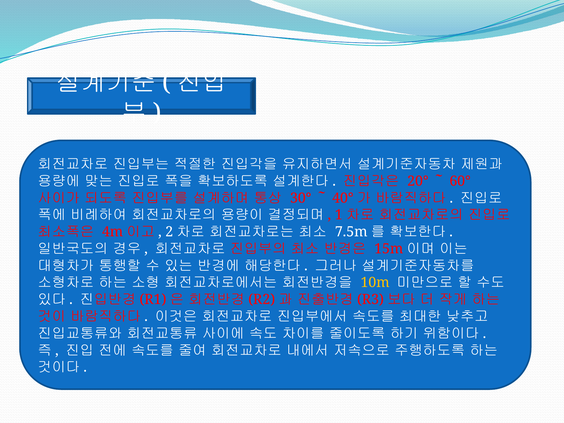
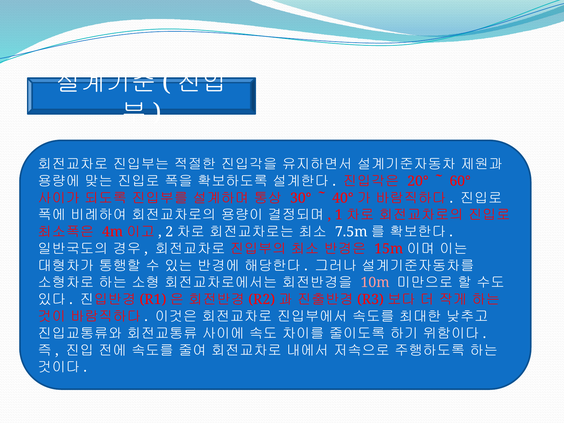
10m colour: yellow -> pink (375, 283)
